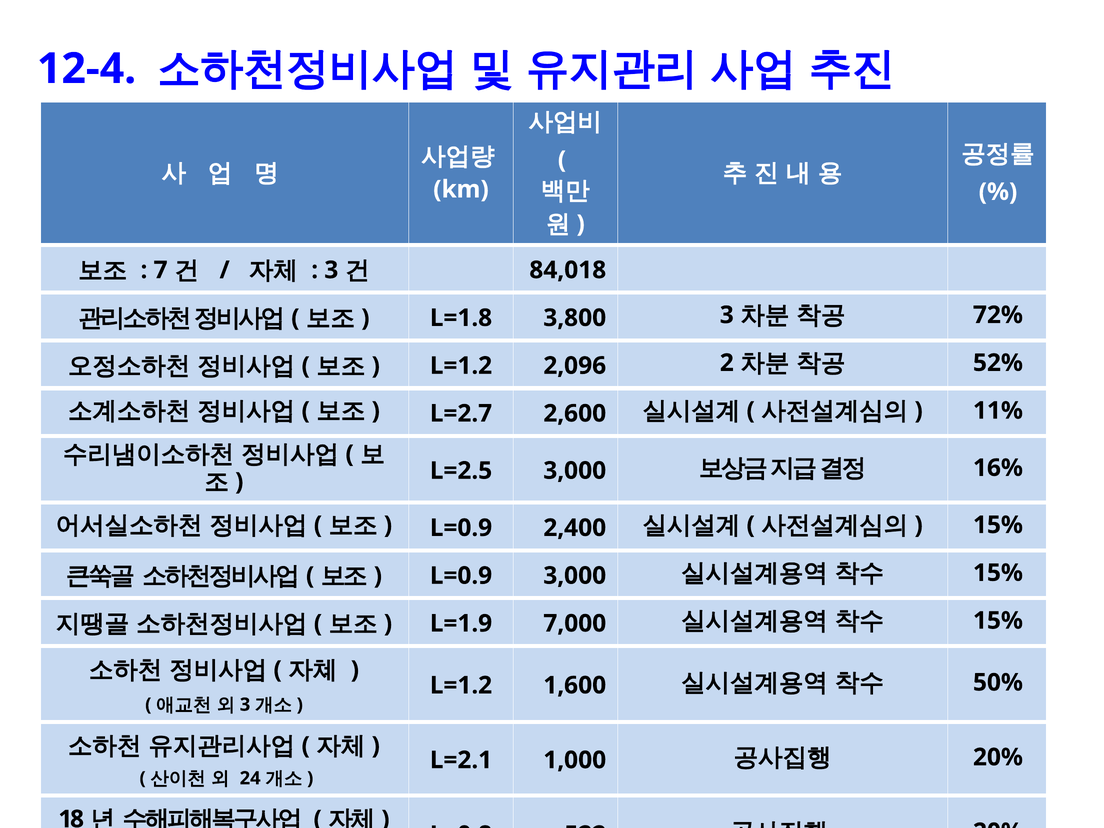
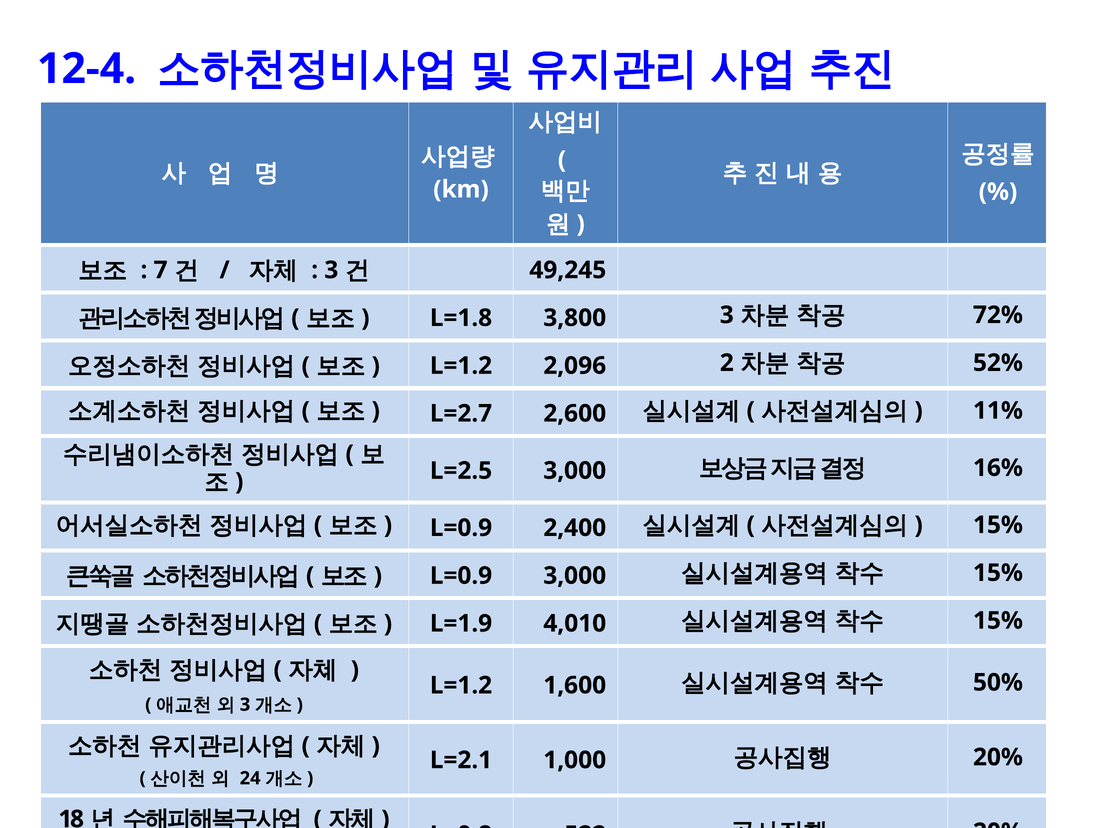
84,018: 84,018 -> 49,245 (568, 270)
7,000: 7,000 -> 4,010 (575, 623)
